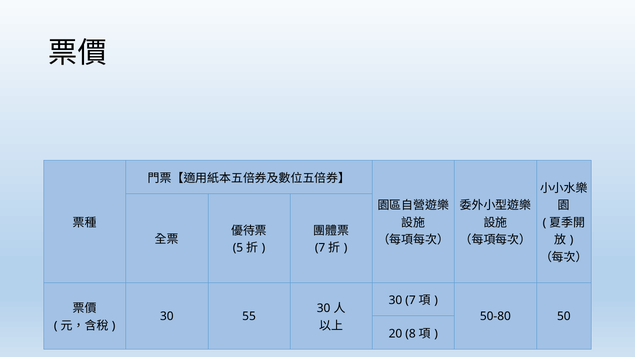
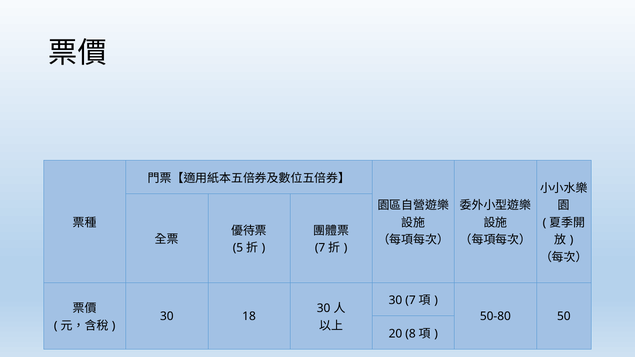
55: 55 -> 18 (249, 317)
